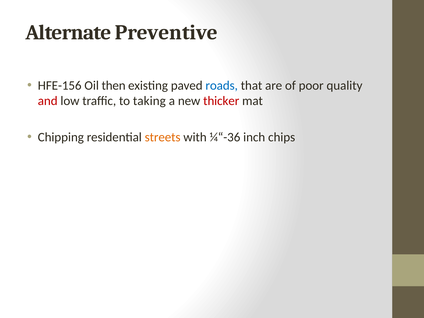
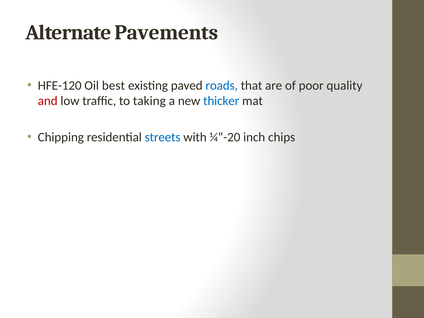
Preventive: Preventive -> Pavements (166, 33)
HFE-156: HFE-156 -> HFE-120 (60, 85)
then: then -> best (113, 85)
thicker colour: red -> blue (221, 101)
streets colour: orange -> blue (163, 137)
¼“-36: ¼“-36 -> ¼“-20 (225, 137)
